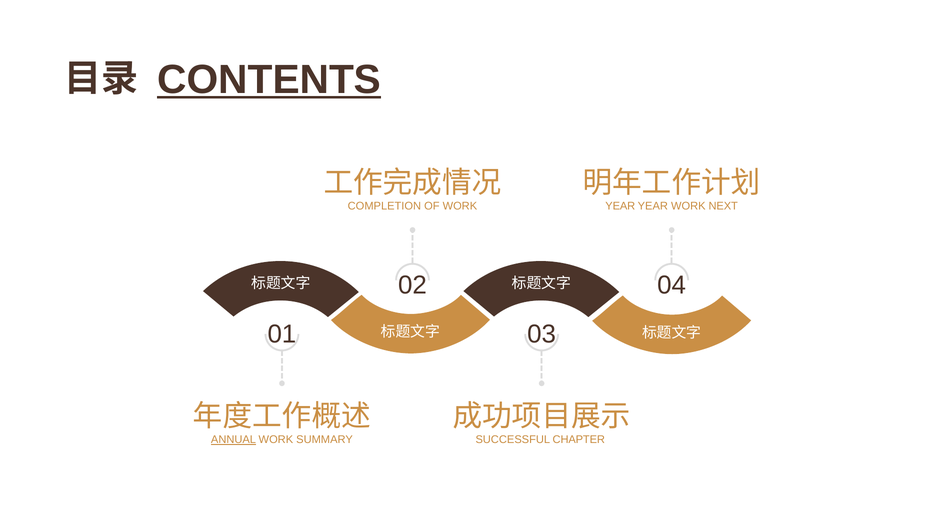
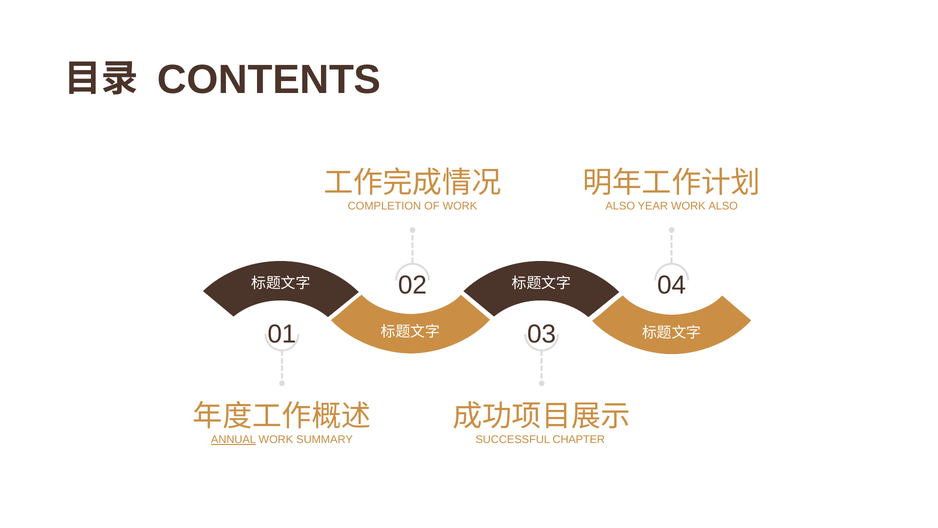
CONTENTS underline: present -> none (269, 80)
YEAR: YEAR -> ALSO (620, 206)
WORK NEXT: NEXT -> ALSO (723, 206)
